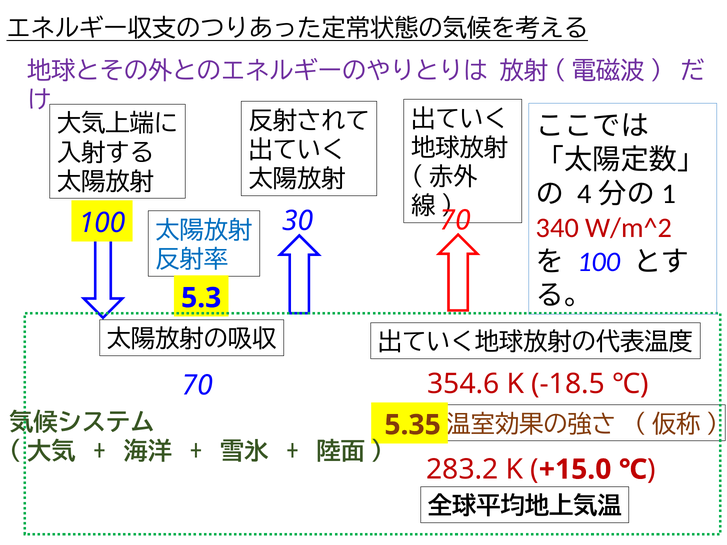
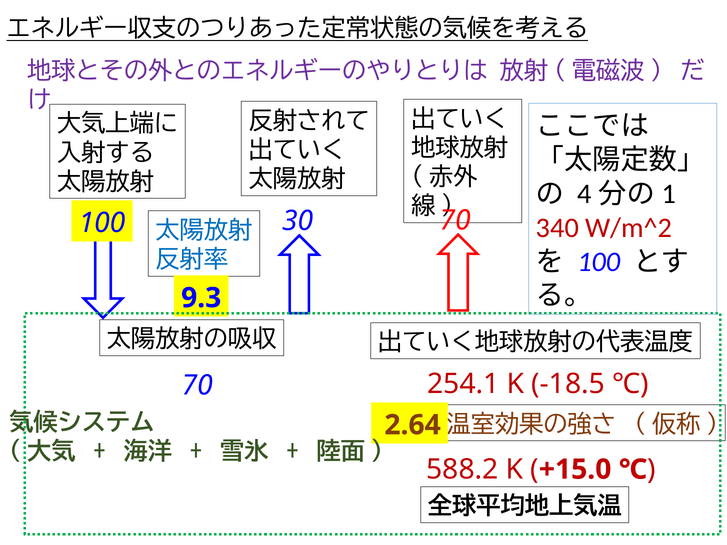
5.3: 5.3 -> 9.3 (201, 298)
354.6: 354.6 -> 254.1 (463, 384)
5.35: 5.35 -> 2.64 (413, 425)
283.2: 283.2 -> 588.2 (462, 470)
